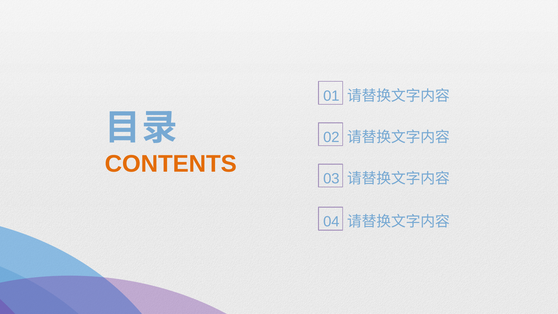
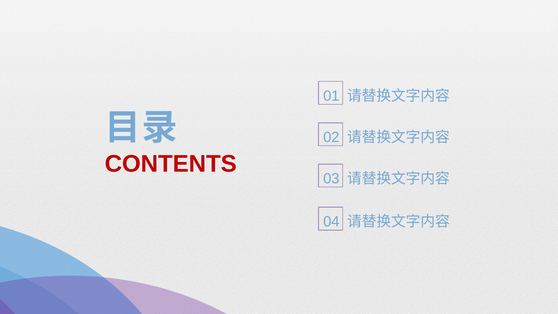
CONTENTS colour: orange -> red (171, 164)
